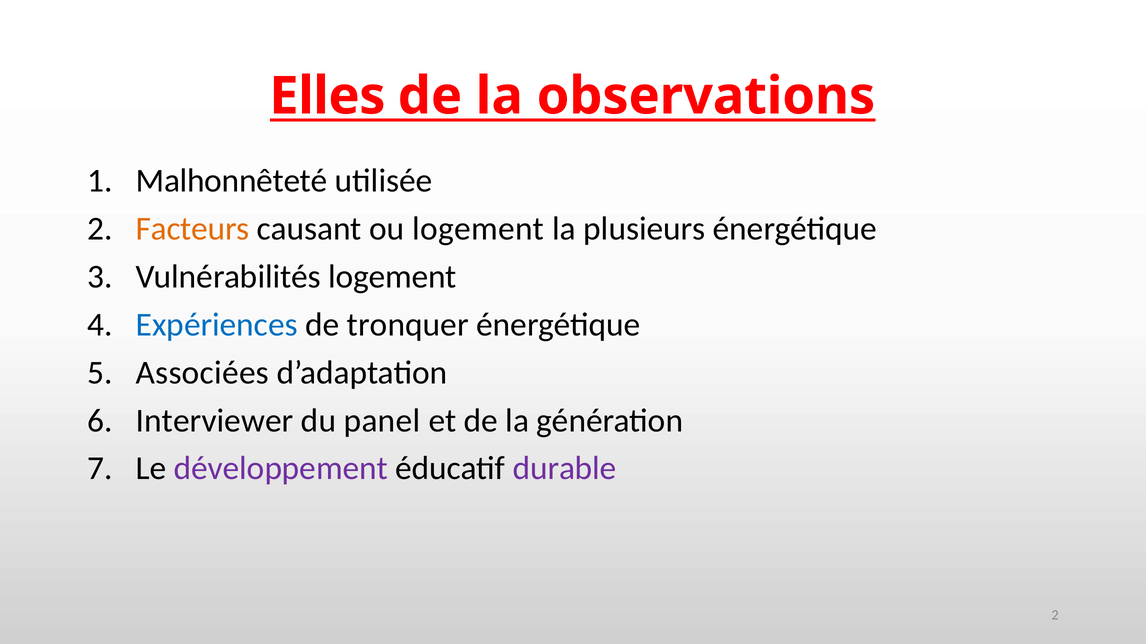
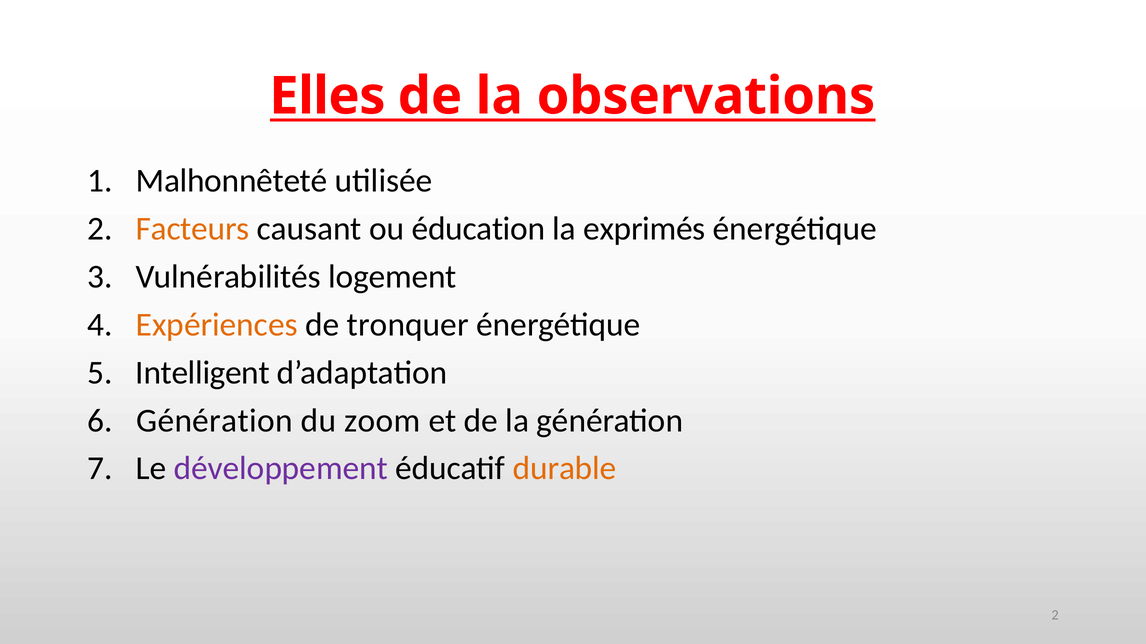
ou logement: logement -> éducation (478, 229)
plusieurs: plusieurs -> exprimés (644, 229)
Expériences colour: blue -> orange (217, 325)
Associées: Associées -> Intelligent (203, 373)
Interviewer: Interviewer -> Génération (214, 421)
panel: panel -> zoom (382, 421)
durable colour: purple -> orange (565, 469)
